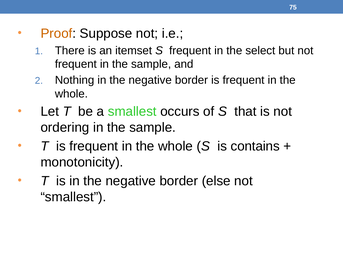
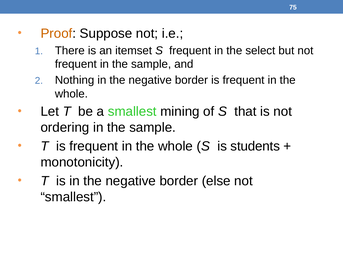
occurs: occurs -> mining (180, 112)
contains: contains -> students (255, 146)
